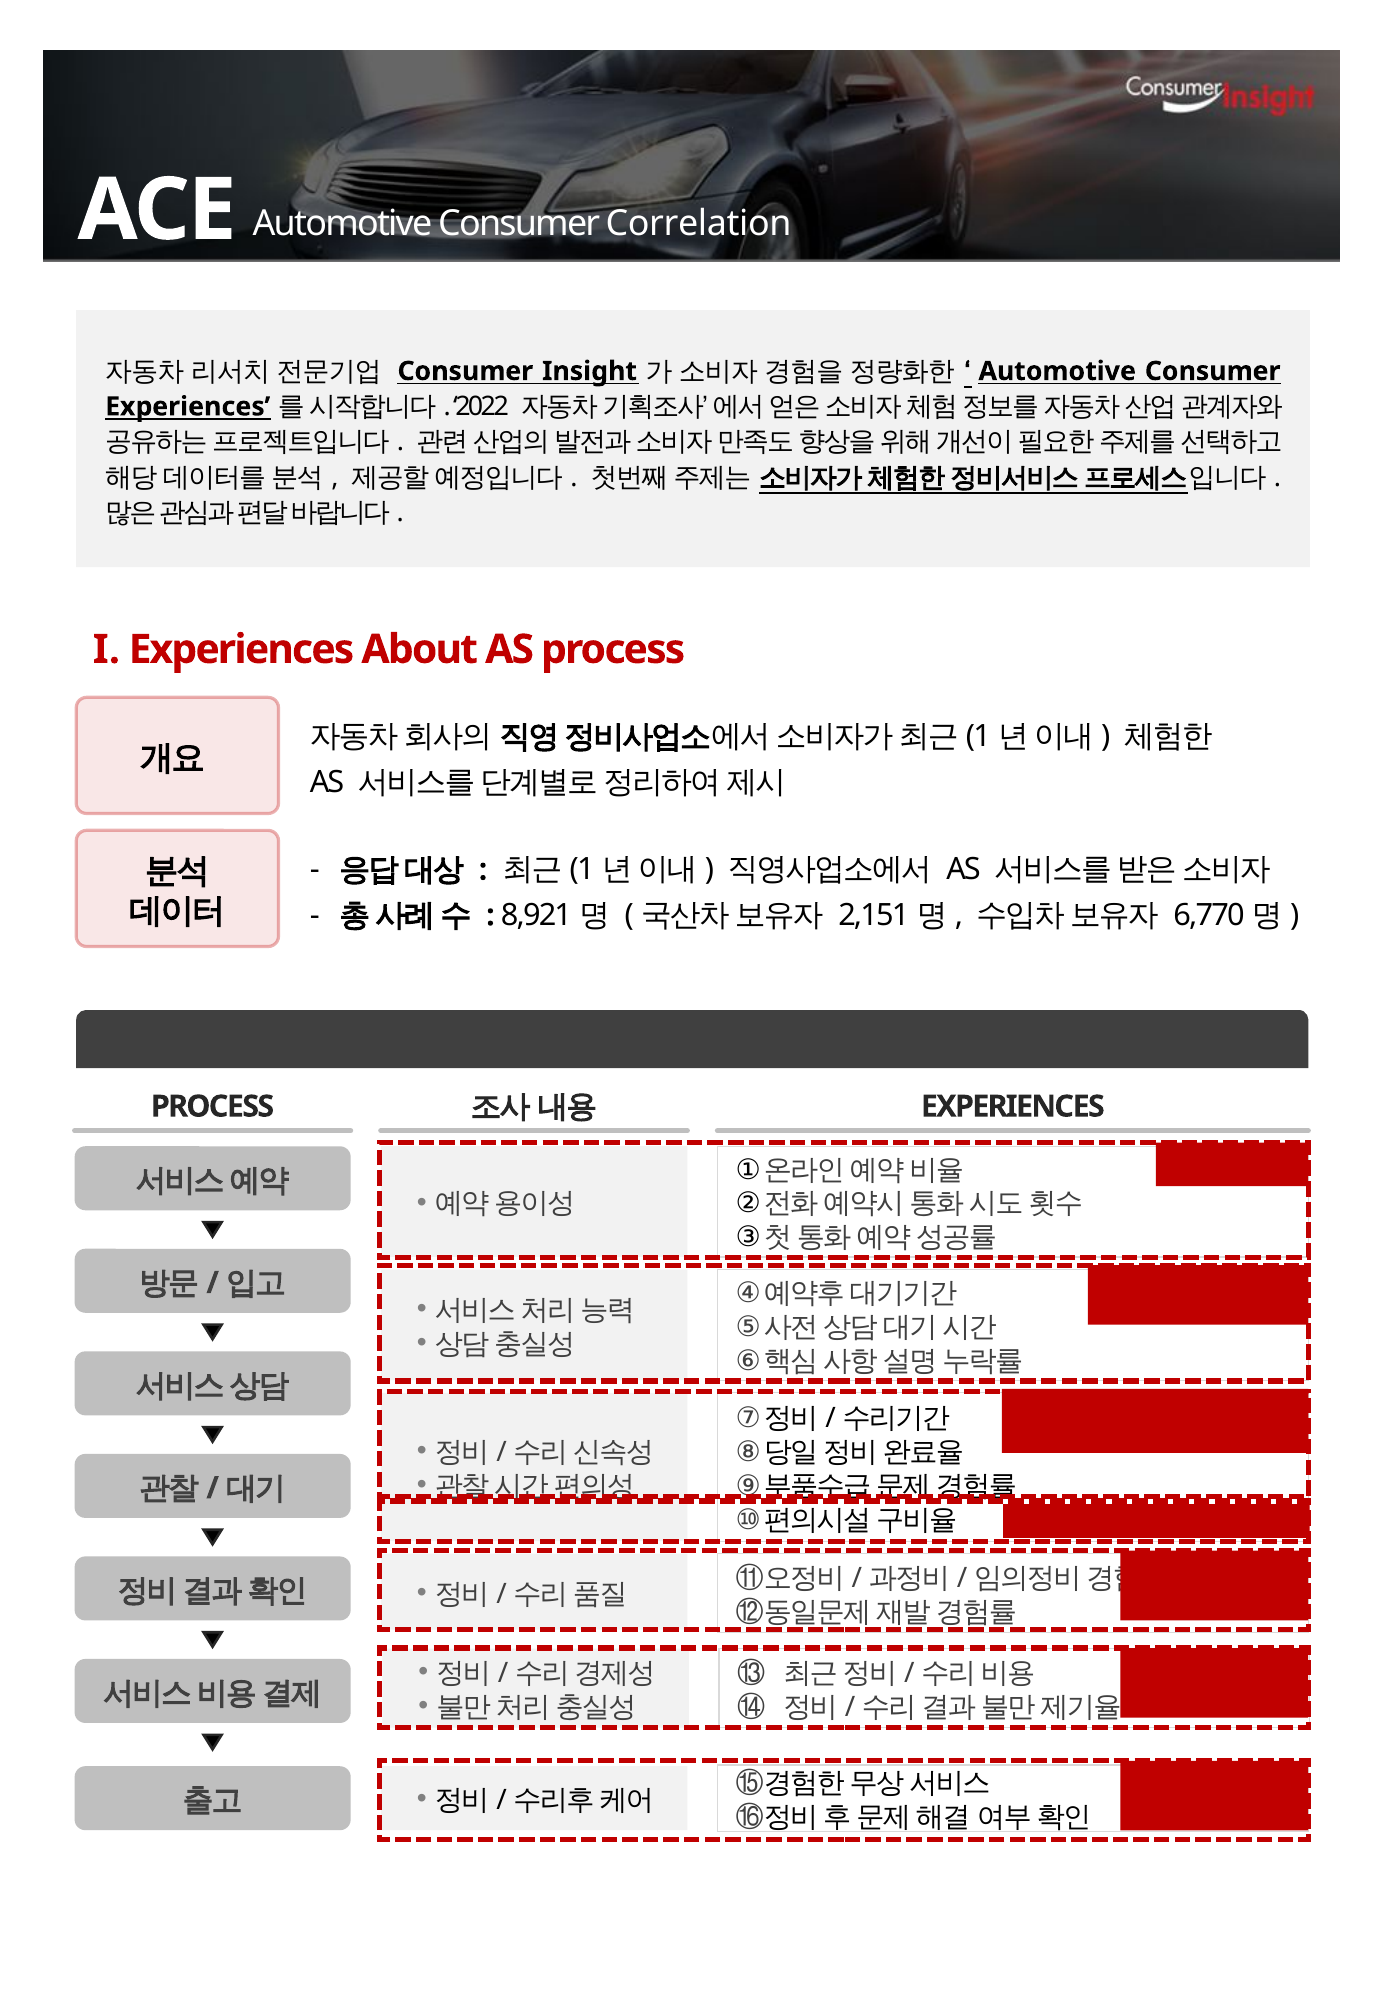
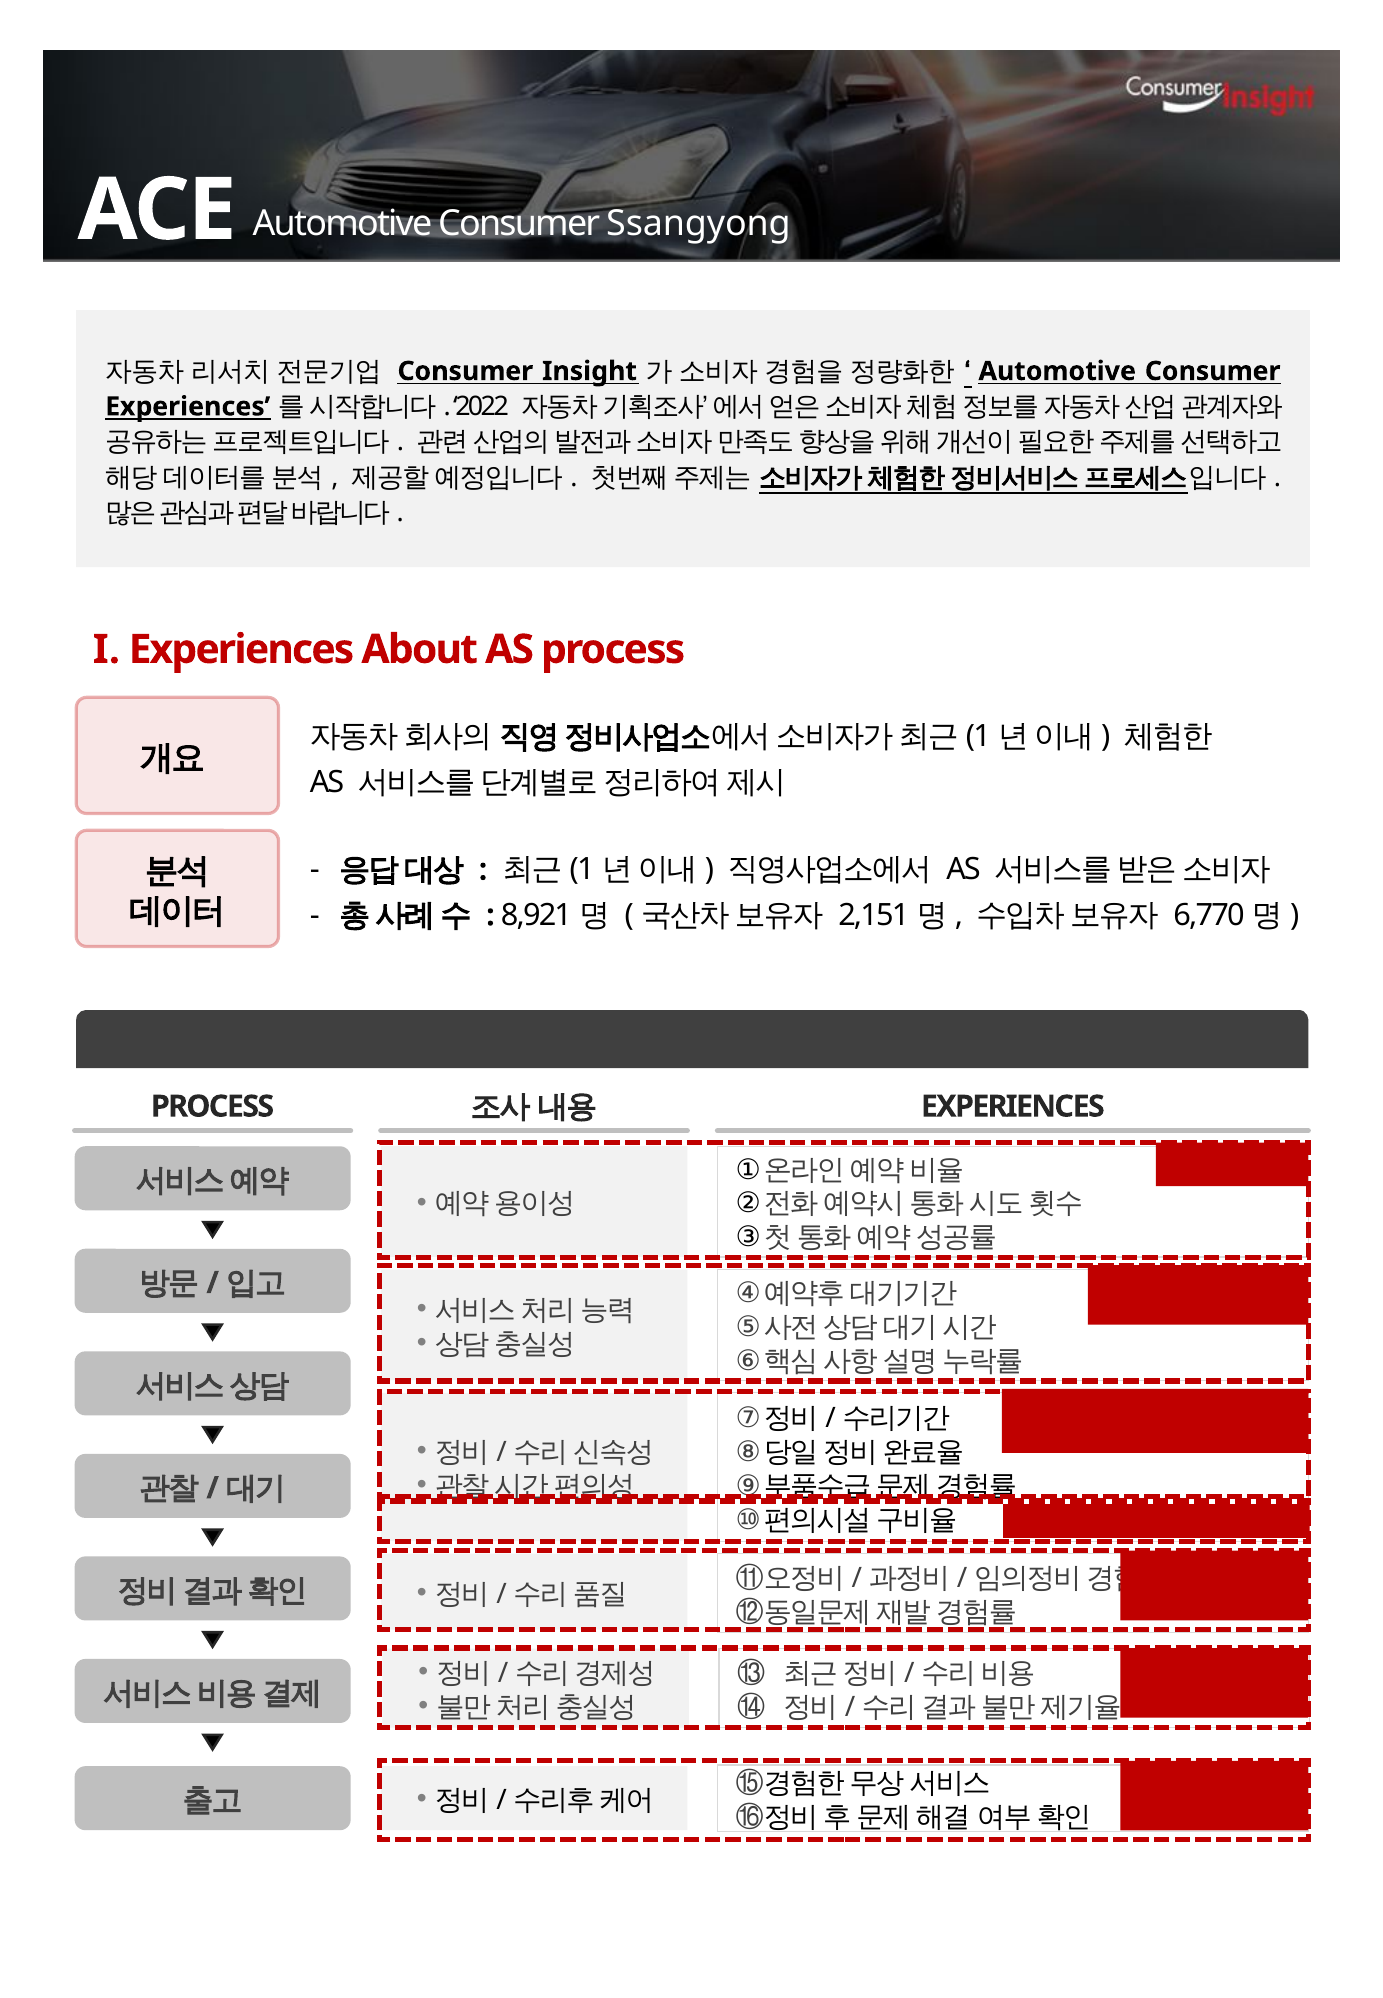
Correlation: Correlation -> Ssangyong (698, 224)
